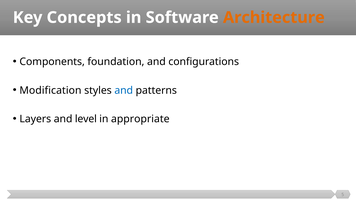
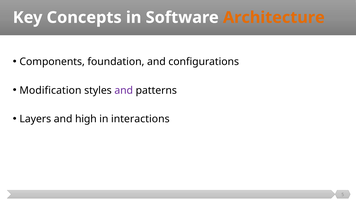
and colour: blue -> purple (124, 90)
level: level -> high (86, 119)
appropriate: appropriate -> interactions (140, 119)
